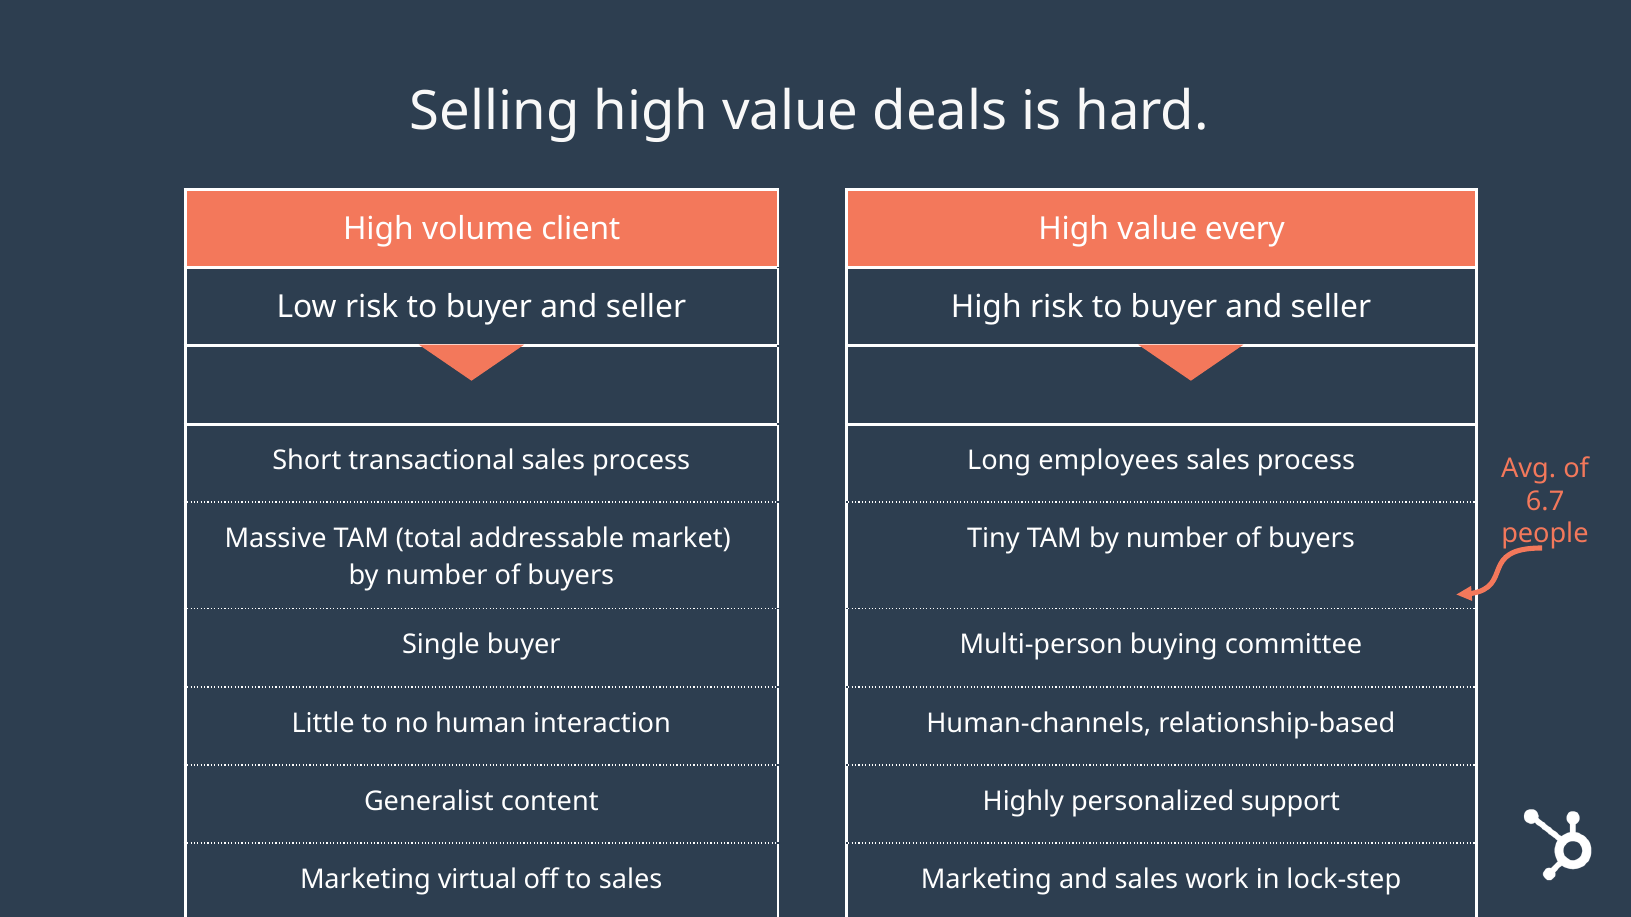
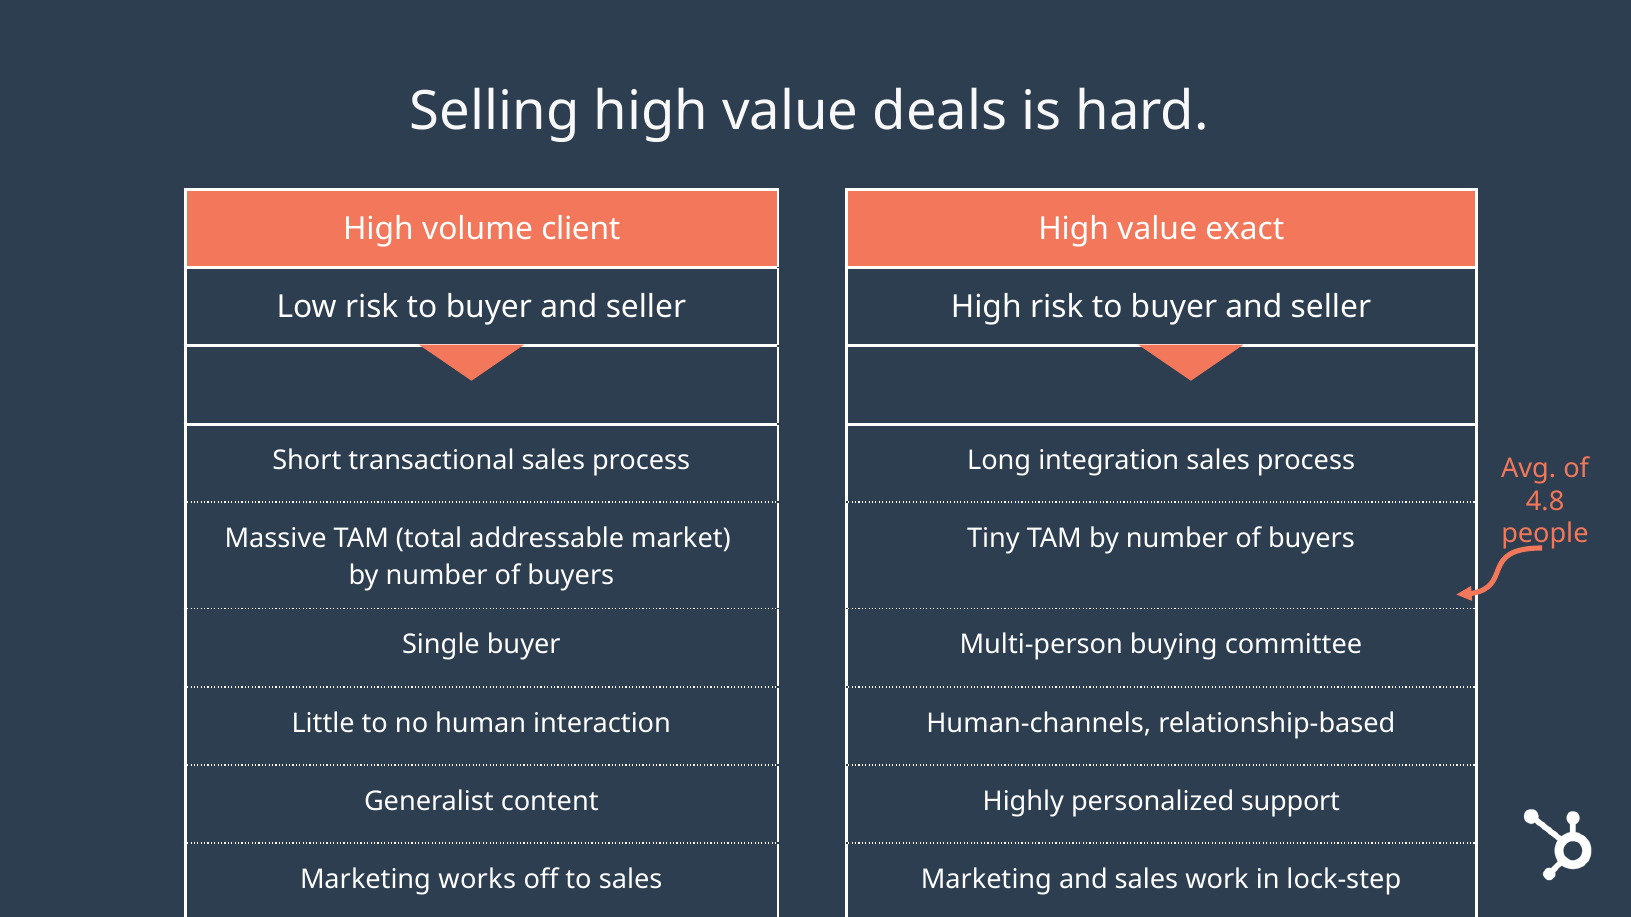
every: every -> exact (1245, 229)
employees: employees -> integration (1109, 461)
6.7: 6.7 -> 4.8 (1545, 501)
virtual: virtual -> works (477, 880)
